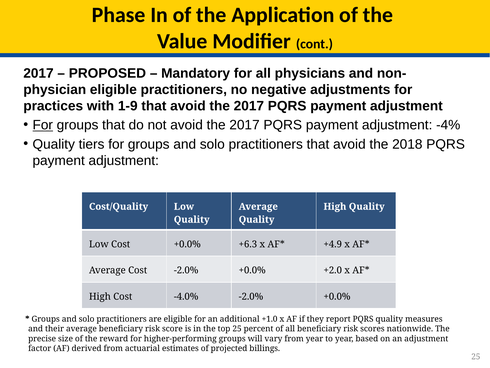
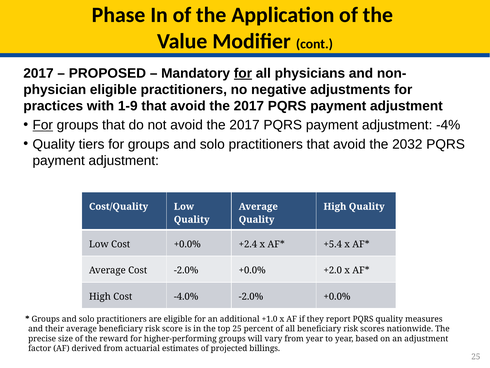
for underline: none -> present (243, 73)
2018: 2018 -> 2032 (407, 144)
+6.3: +6.3 -> +2.4 (248, 244)
+4.9: +4.9 -> +5.4 (333, 244)
